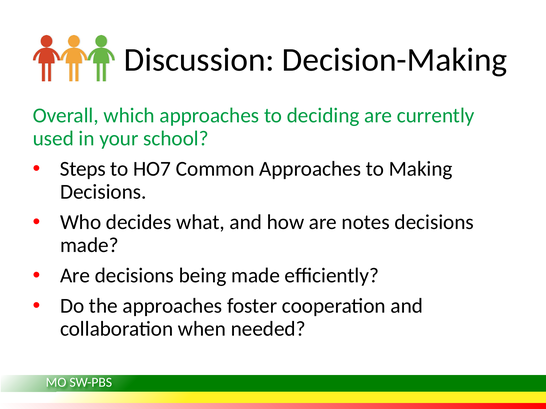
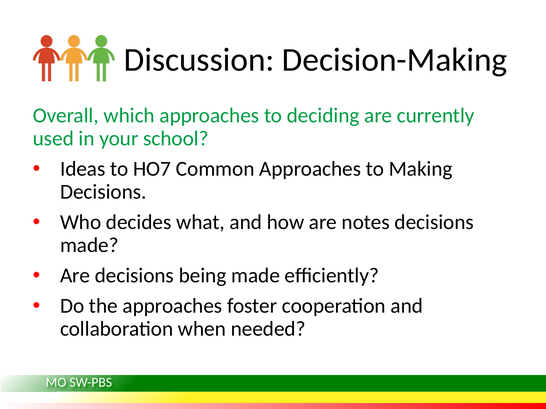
Steps: Steps -> Ideas (83, 169)
